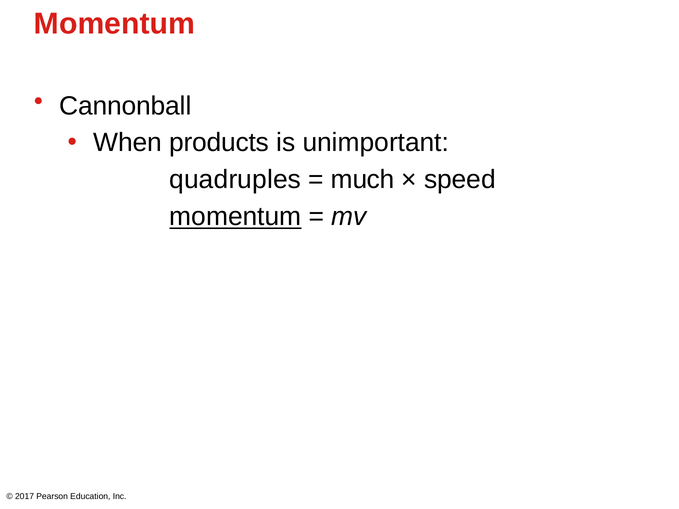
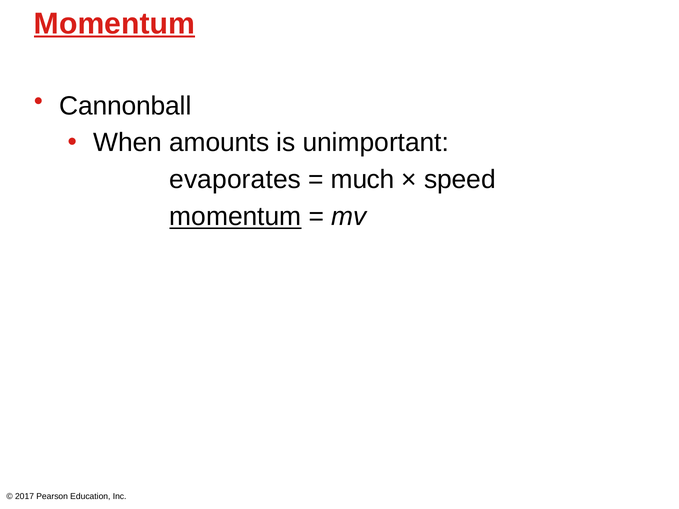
Momentum underline: none -> present (114, 24)
products: products -> amounts (219, 143)
quadruples: quadruples -> evaporates (235, 180)
